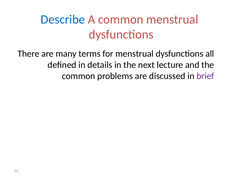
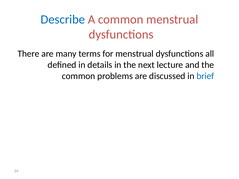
brief colour: purple -> blue (205, 76)
